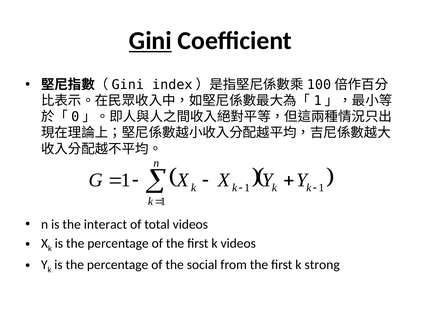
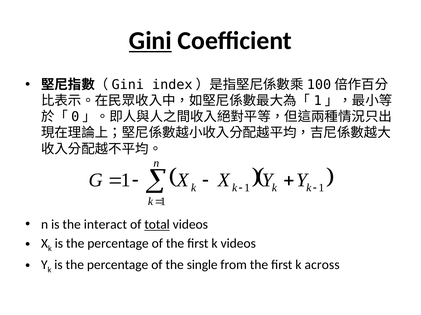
total underline: none -> present (157, 225)
social: social -> single (202, 265)
strong: strong -> across (322, 265)
